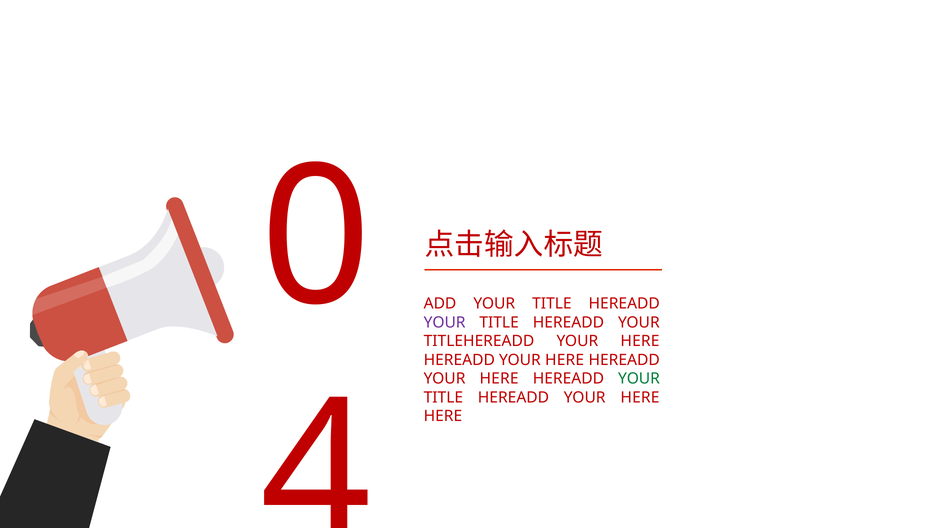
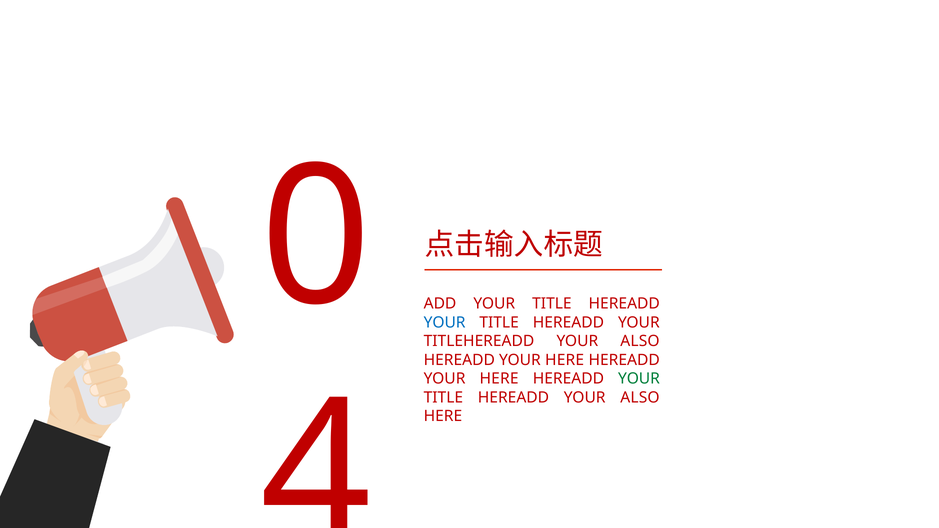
YOUR colour: purple -> blue (445, 323)
TITLEHEREADD YOUR HERE: HERE -> ALSO (640, 341)
TITLE HEREADD YOUR HERE: HERE -> ALSO (640, 398)
